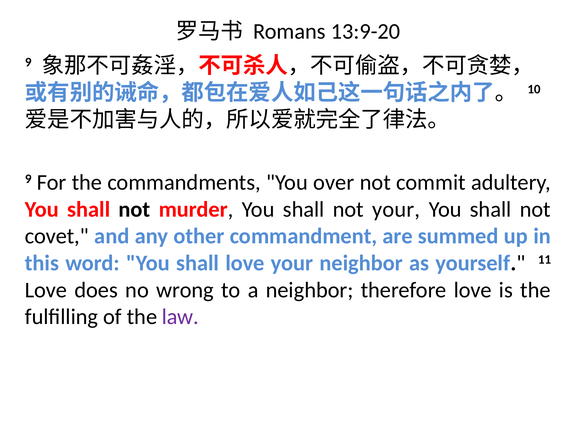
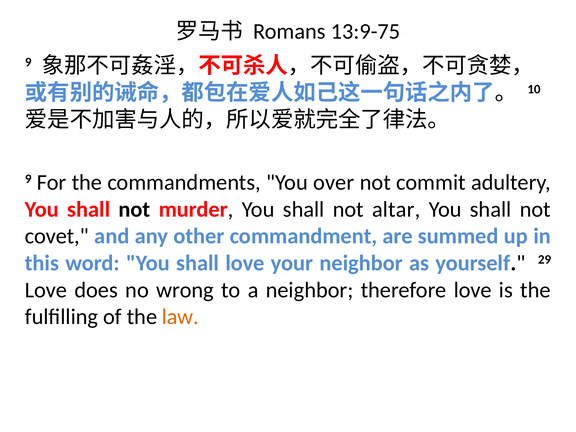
13:9-20: 13:9-20 -> 13:9-75 (365, 31)
not your: your -> altar (396, 209)
11: 11 -> 29 (545, 260)
law colour: purple -> orange (180, 317)
